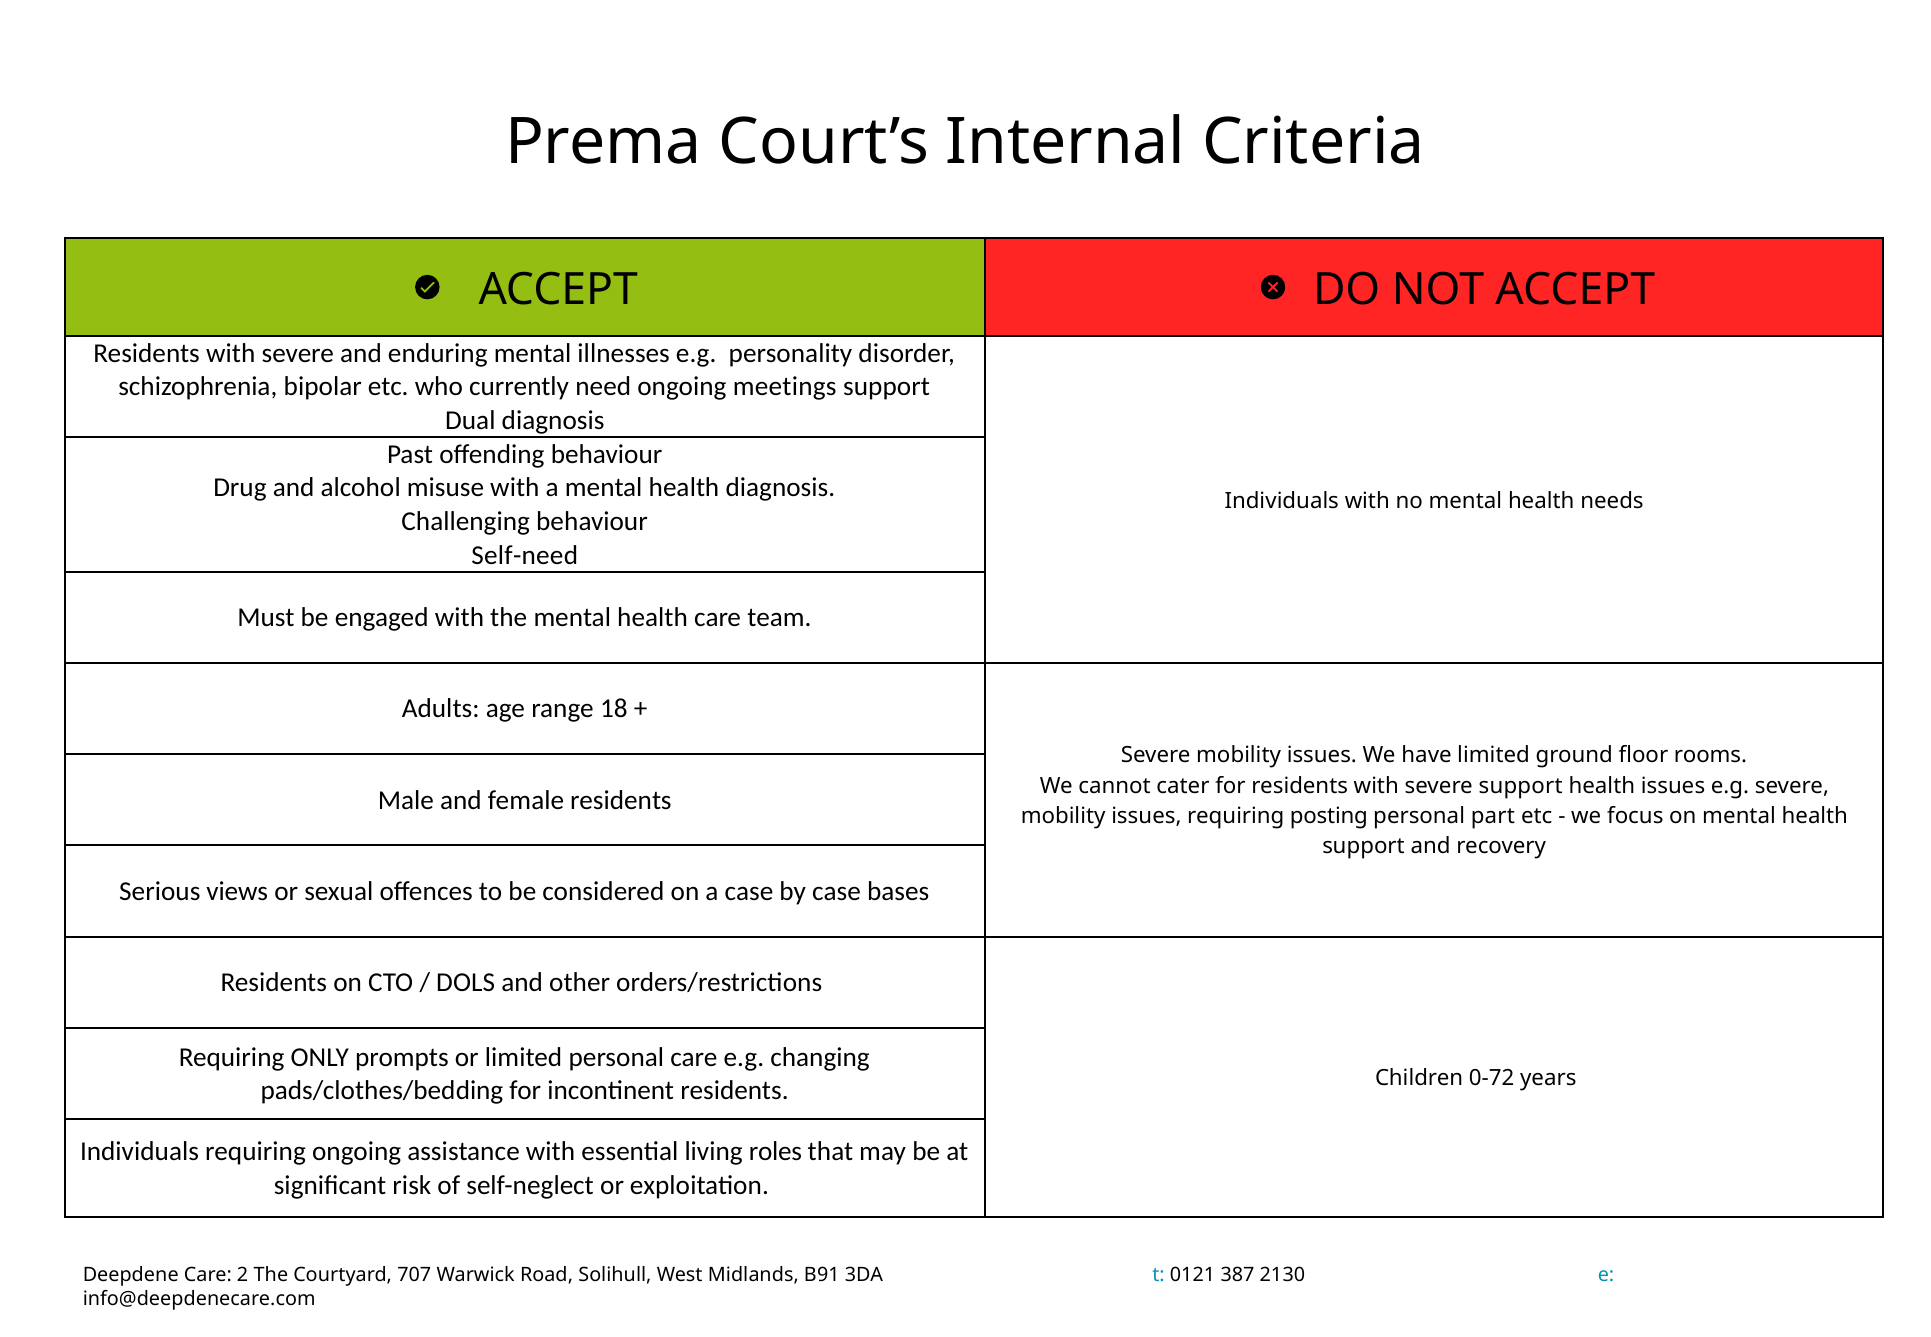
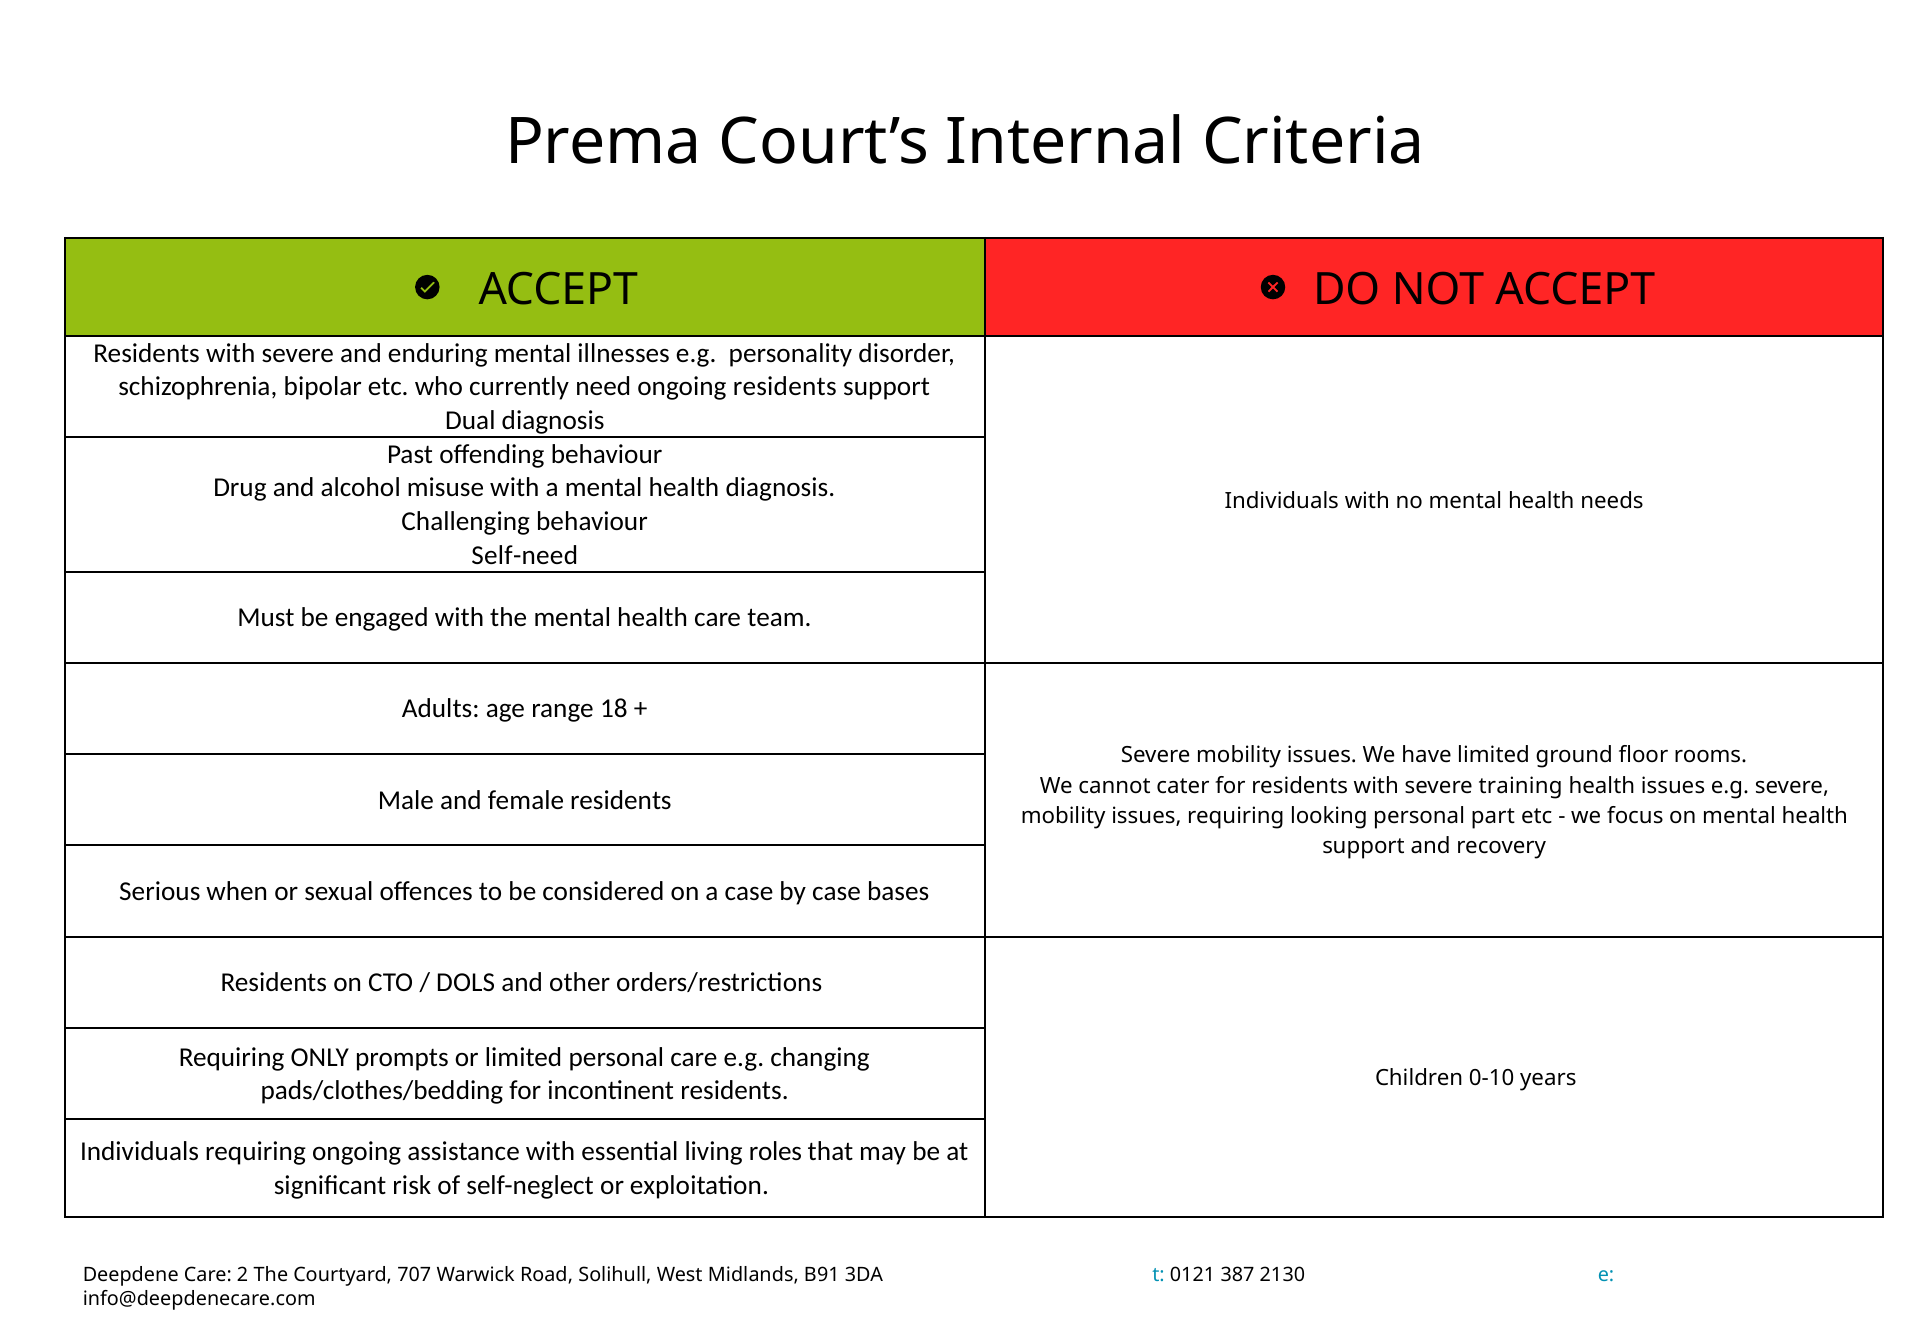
ongoing meetings: meetings -> residents (785, 387)
severe support: support -> training (1521, 786)
posting: posting -> looking (1329, 816)
views: views -> when (237, 891)
0-72: 0-72 -> 0-10 (1492, 1078)
